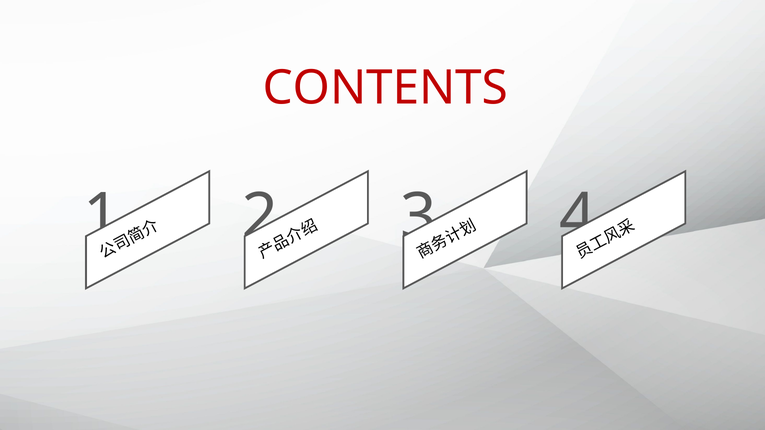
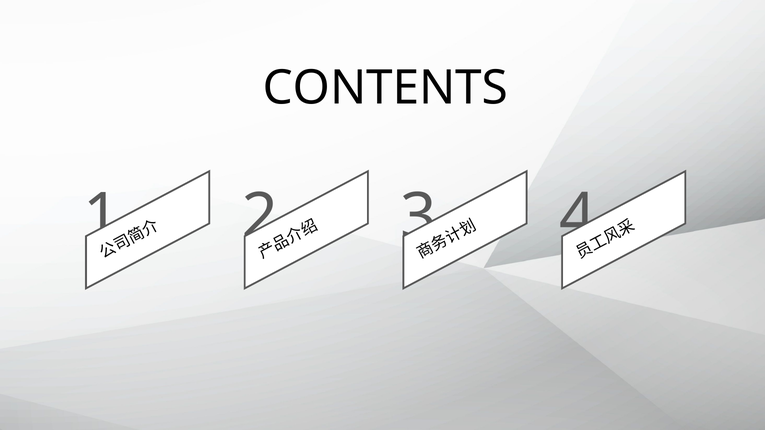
CONTENTS colour: red -> black (385, 88)
